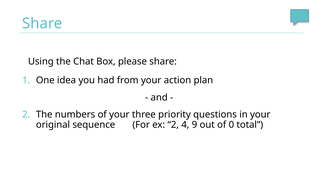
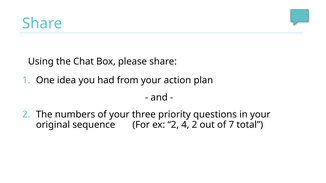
4 9: 9 -> 2 (195, 125)
0: 0 -> 7 (231, 125)
